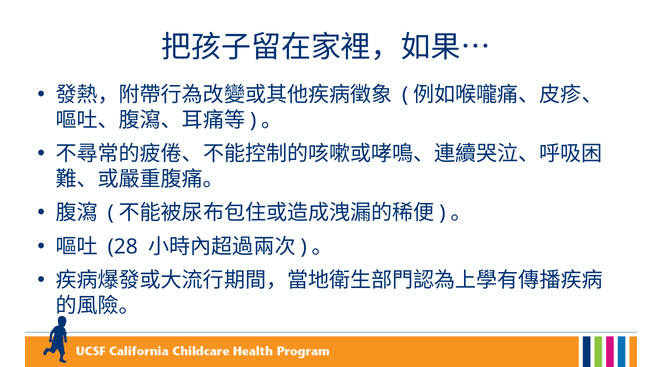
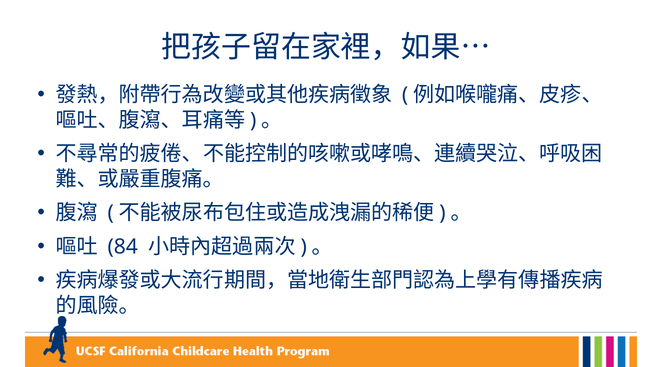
28: 28 -> 84 (123, 247)
